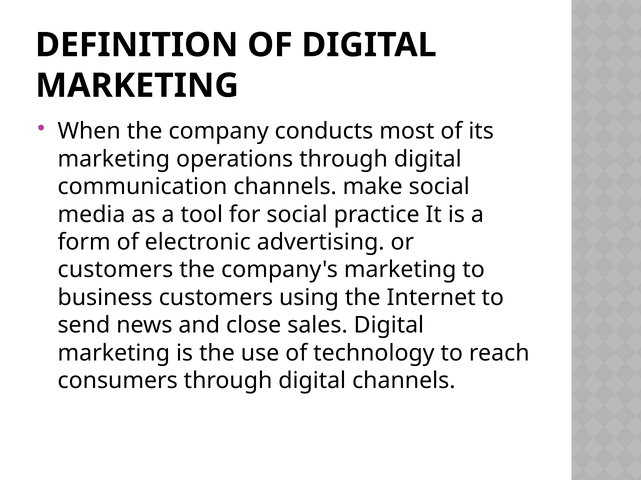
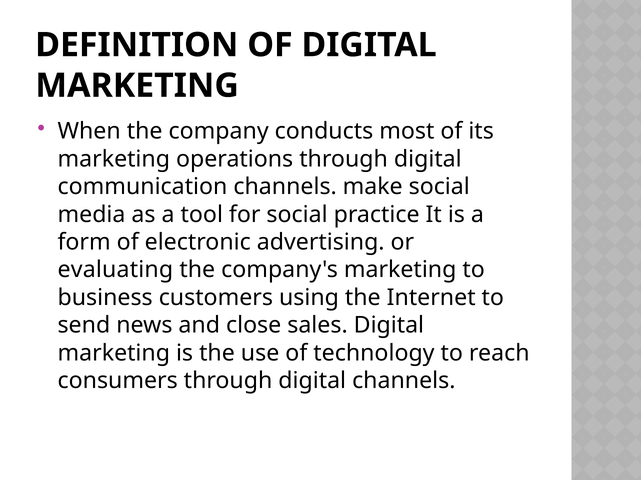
customers: customers -> evaluating (115, 270)
